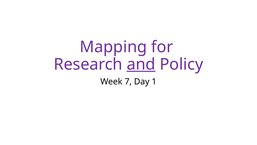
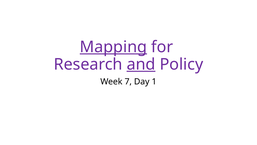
Mapping underline: none -> present (113, 47)
